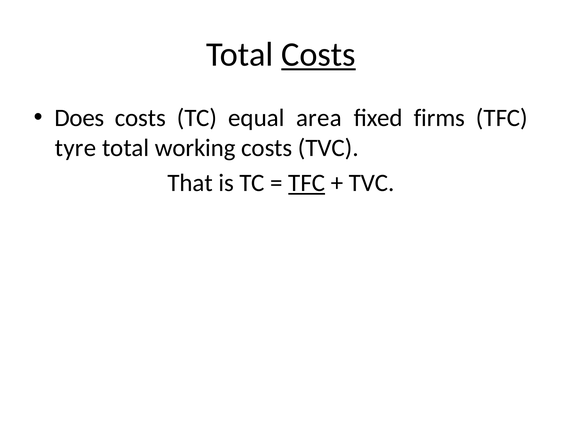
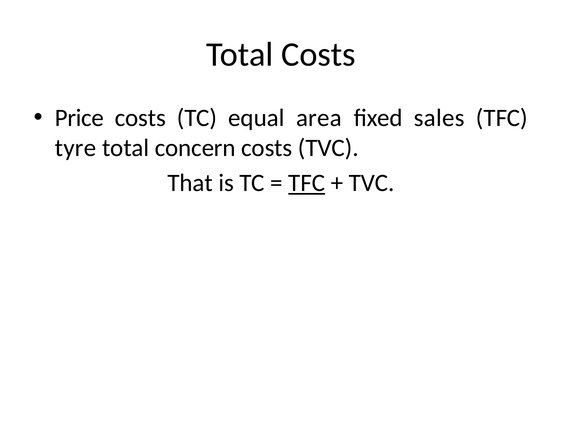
Costs underline: present -> none (318, 54)
Does: Does -> Price (79, 118)
firms: firms -> sales (439, 118)
working: working -> concern (195, 148)
